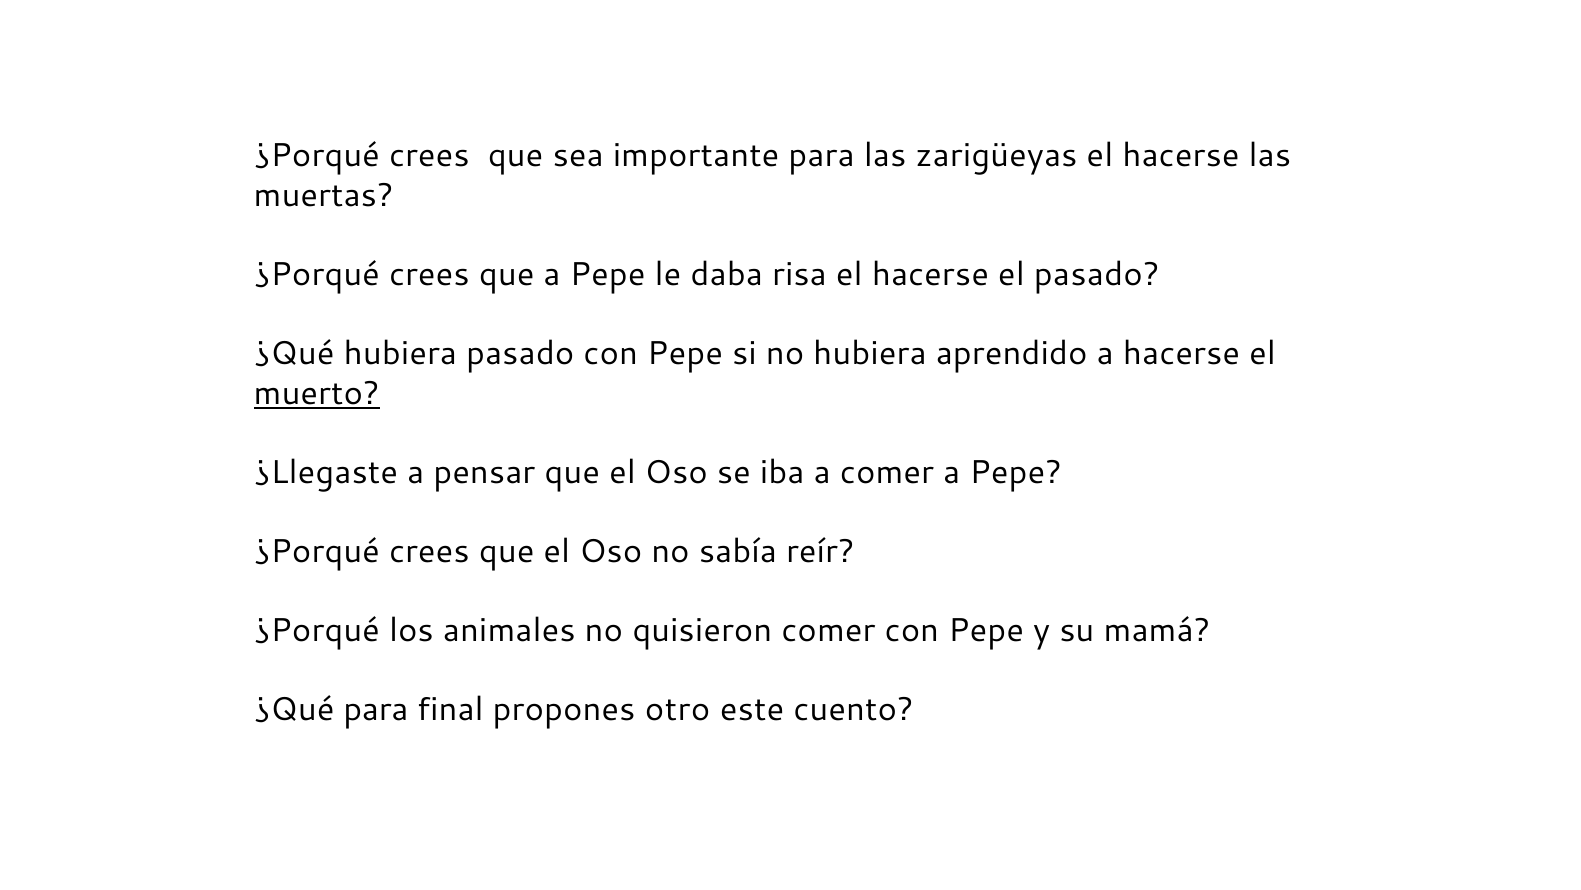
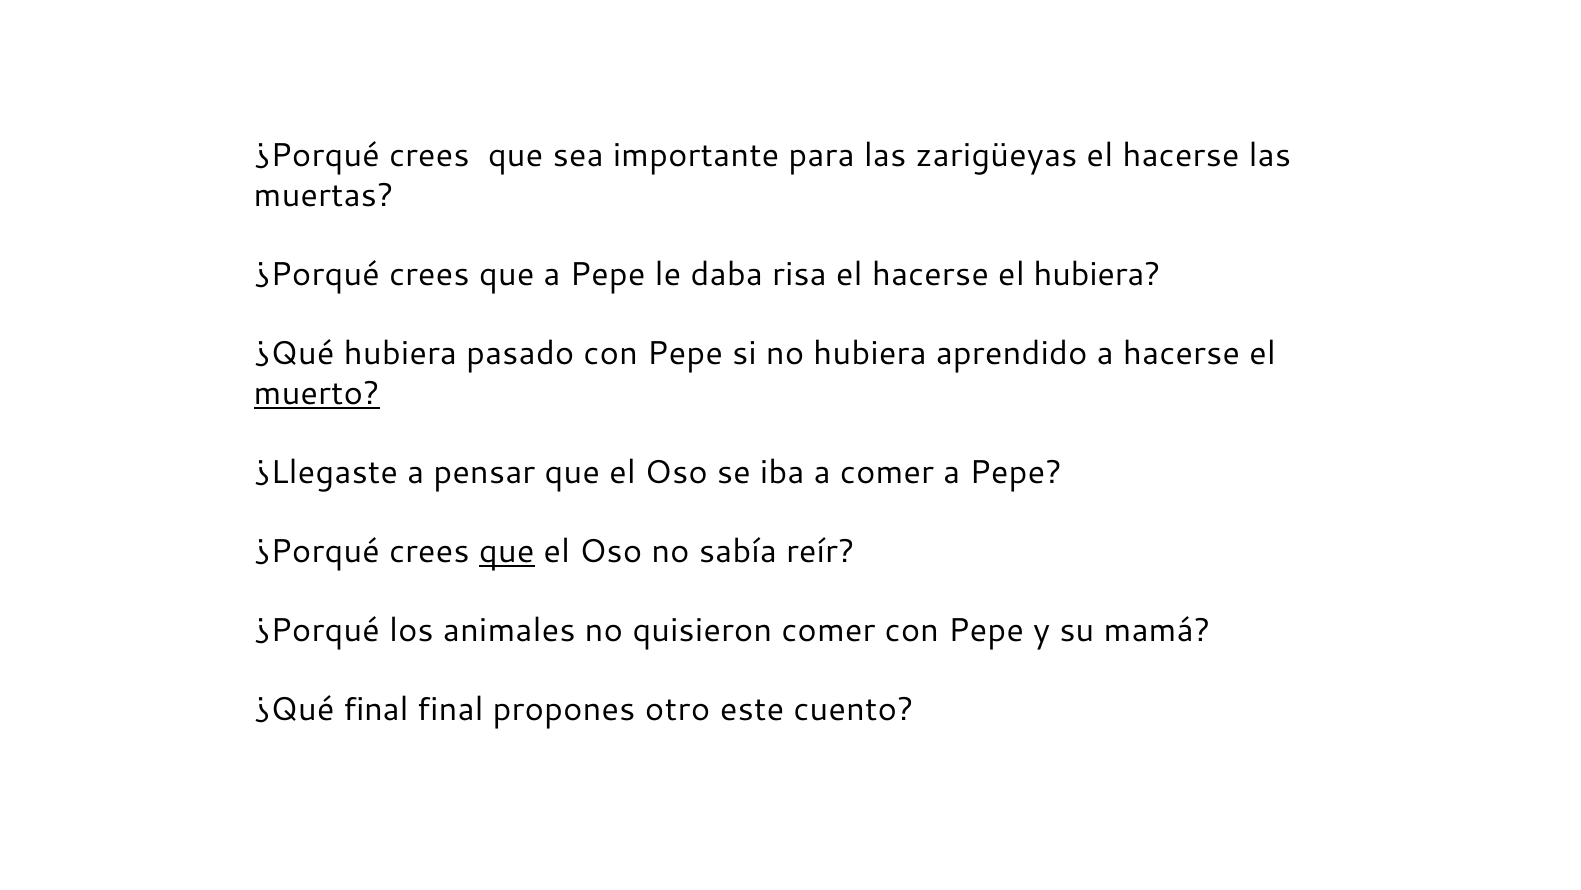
el pasado: pasado -> hubiera (1097, 275)
que underline: none -> present (507, 551)
¿Qué para: para -> final (376, 709)
